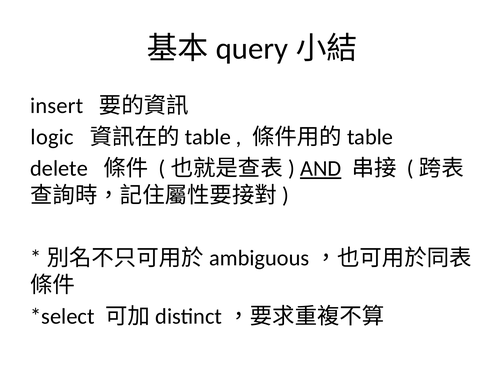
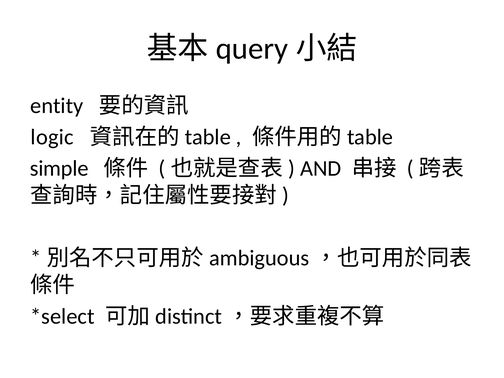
insert: insert -> entity (57, 106)
delete: delete -> simple (59, 169)
AND underline: present -> none (321, 169)
